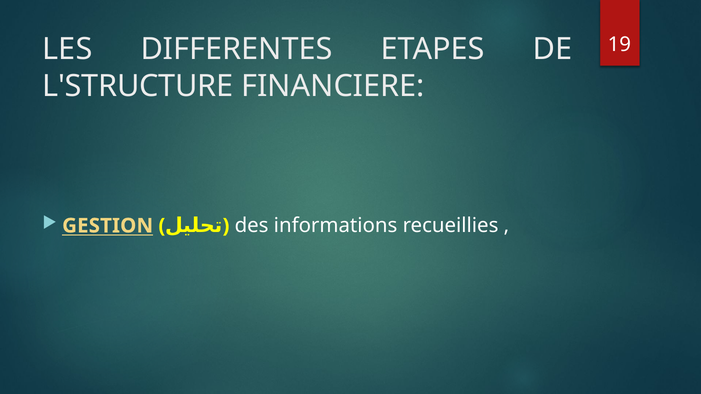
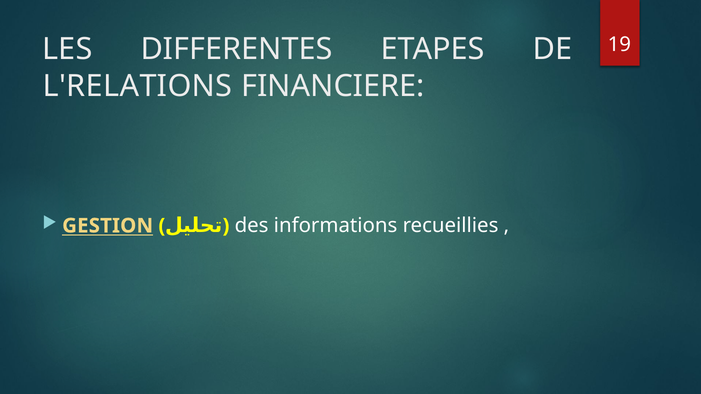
L'STRUCTURE: L'STRUCTURE -> L'RELATIONS (138, 86)
